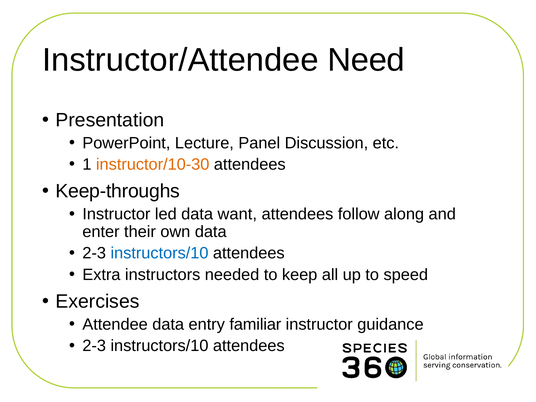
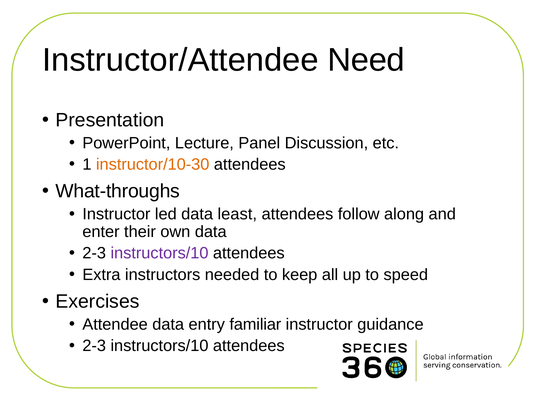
Keep-throughs: Keep-throughs -> What-throughs (118, 191)
want: want -> least (237, 214)
instructors/10 colour: blue -> purple (160, 253)
